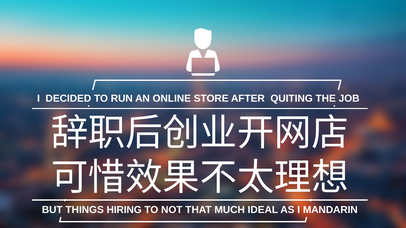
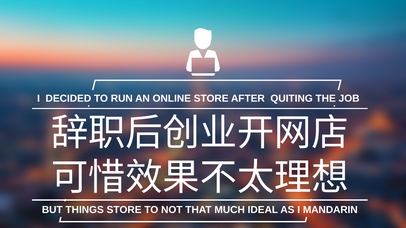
THINGS HIRING: HIRING -> STORE (124, 210)
